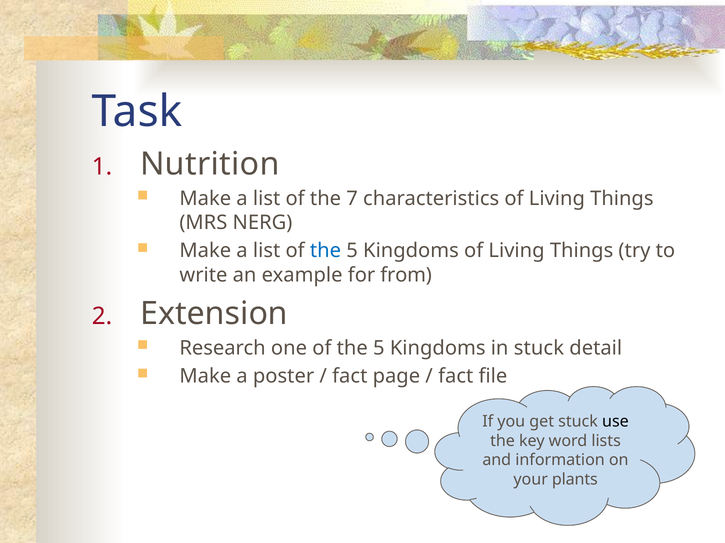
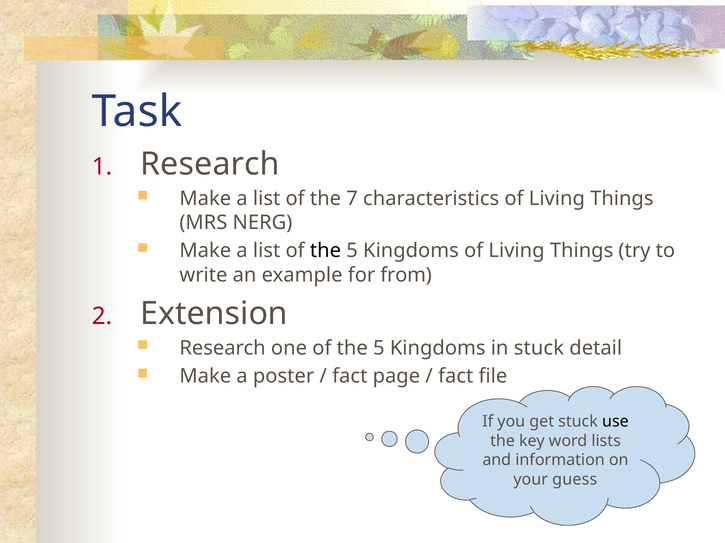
Nutrition: Nutrition -> Research (210, 164)
the colour: blue -> black (325, 251)
plants: plants -> guess (575, 480)
